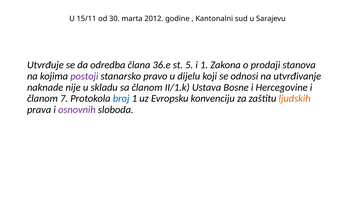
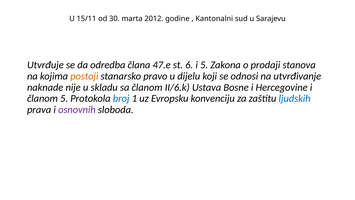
36.e: 36.e -> 47.e (162, 65)
5: 5 -> 6 (189, 65)
i 1: 1 -> 5 (204, 65)
postoji colour: purple -> orange (84, 76)
II/1.k: II/1.k -> II/6.k (177, 87)
članom 7: 7 -> 5 (64, 98)
ljudskih colour: orange -> blue (295, 98)
